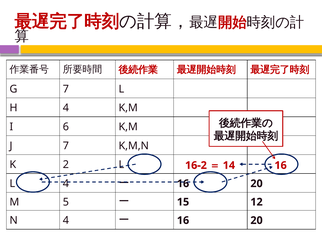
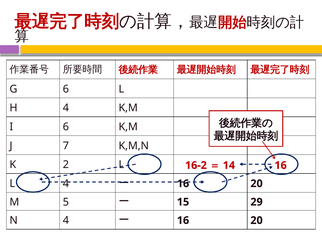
G 7: 7 -> 6 (66, 89)
12: 12 -> 29 (257, 202)
